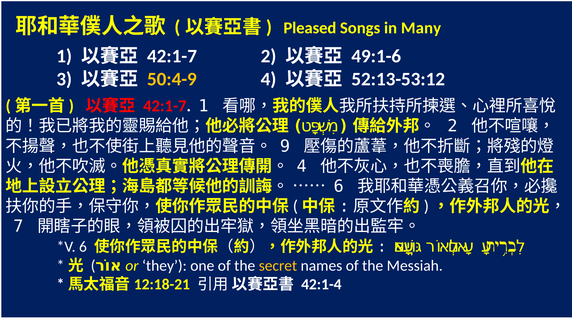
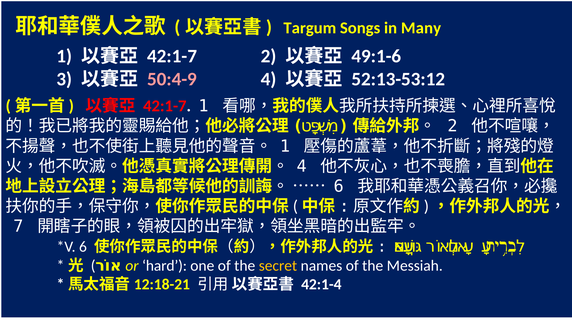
Pleased: Pleased -> Targum (310, 28)
50:4-9 colour: yellow -> pink (172, 79)
9: 9 -> 1 (285, 146)
they: they -> hard (165, 265)
